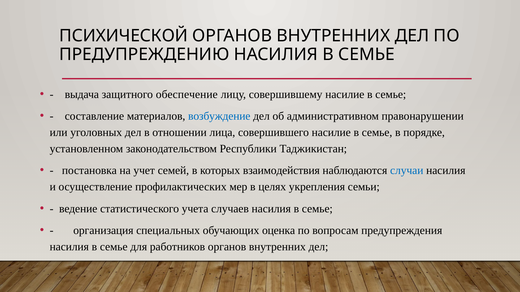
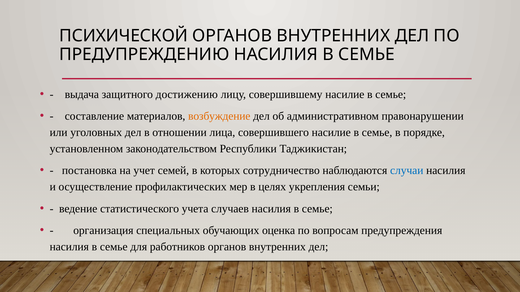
обеспечение: обеспечение -> достижению (187, 95)
возбуждение colour: blue -> orange (219, 116)
взаимодействия: взаимодействия -> сотрудничество (281, 171)
